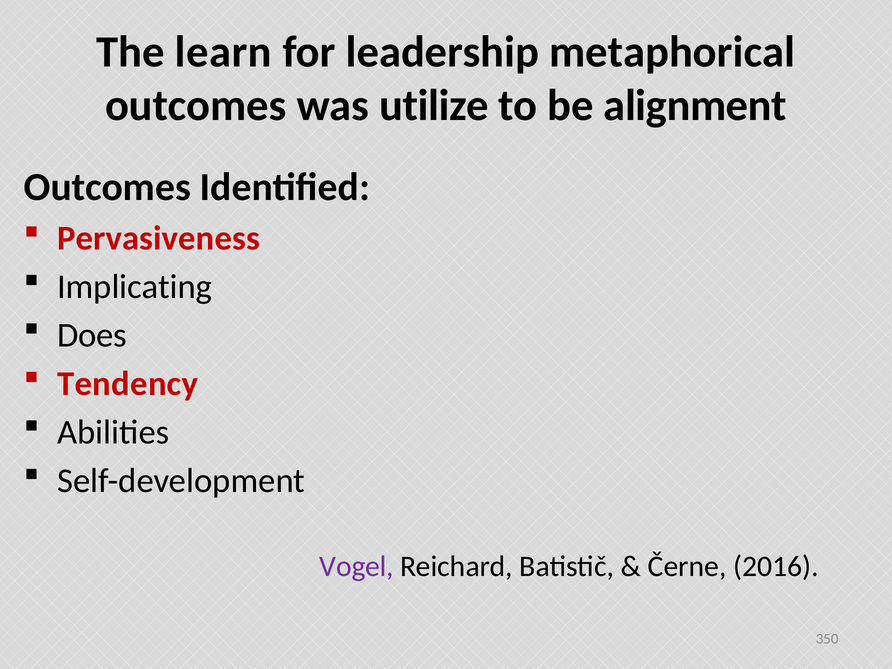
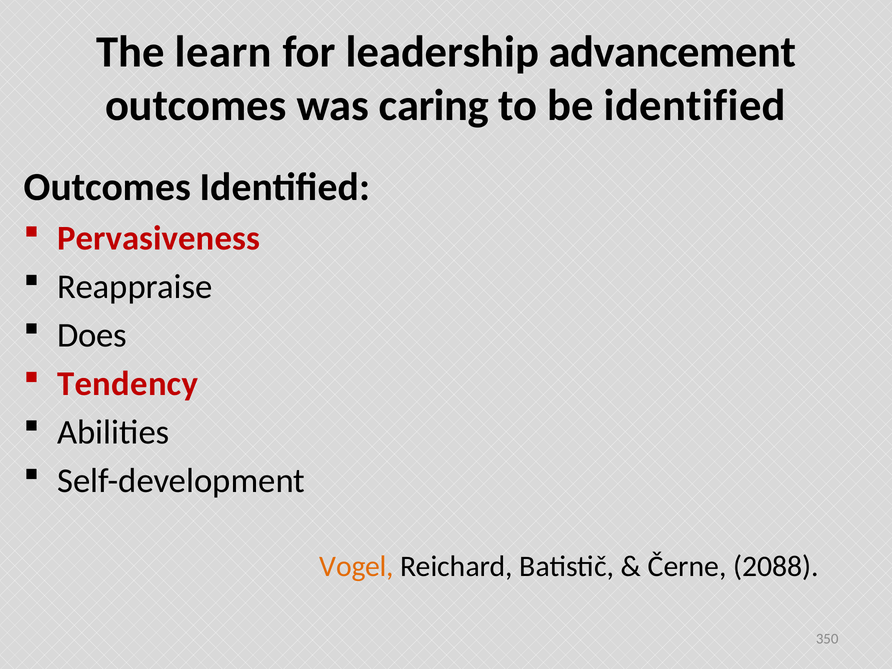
metaphorical: metaphorical -> advancement (672, 52)
utilize: utilize -> caring (434, 106)
be alignment: alignment -> identified (695, 106)
Implicating: Implicating -> Reappraise (135, 287)
Vogel colour: purple -> orange (357, 567)
2016: 2016 -> 2088 (776, 567)
